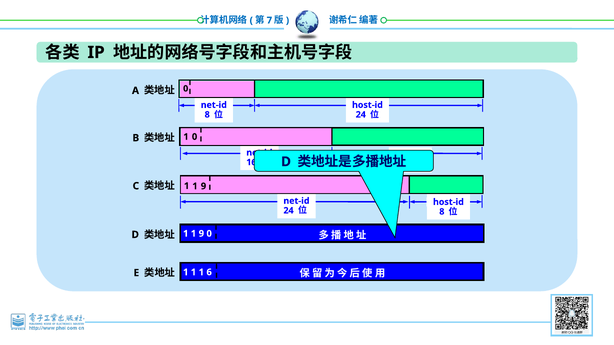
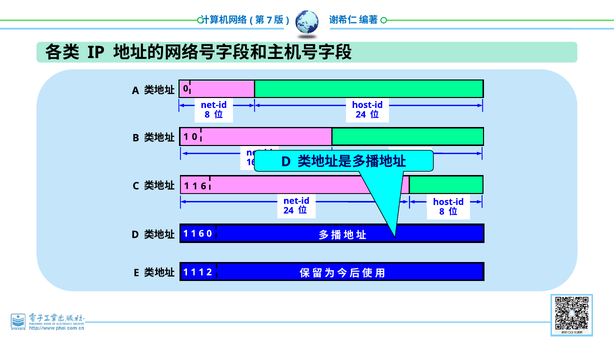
9: 9 -> 6 (203, 186)
1 9: 9 -> 6 (201, 234)
6: 6 -> 2 (209, 272)
